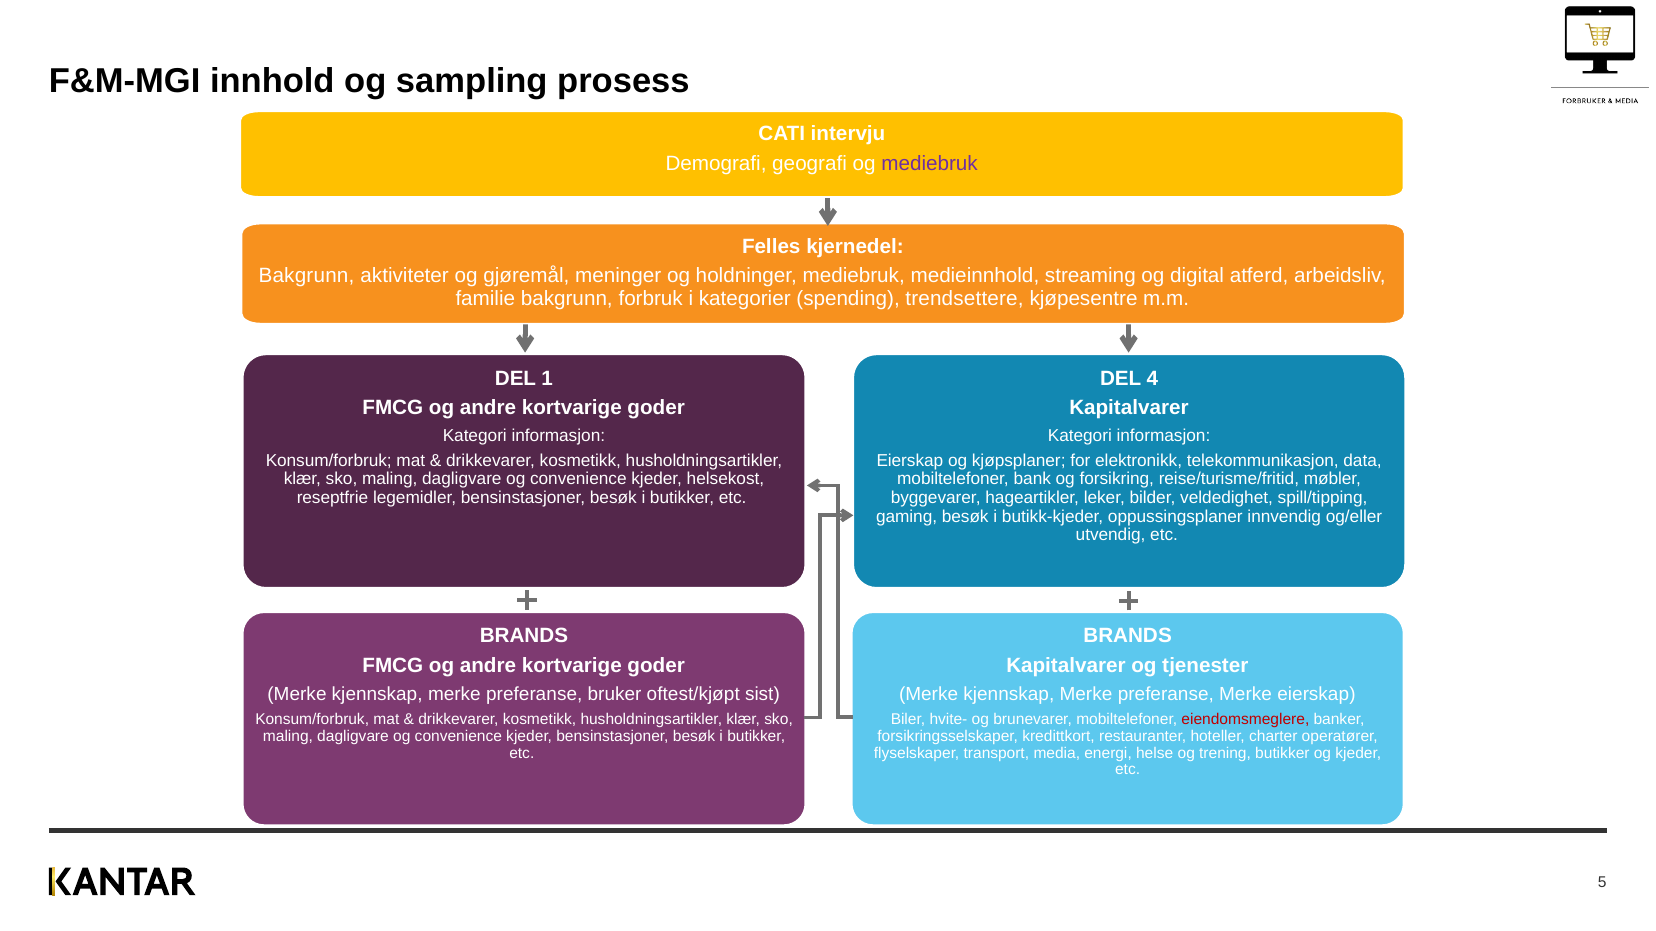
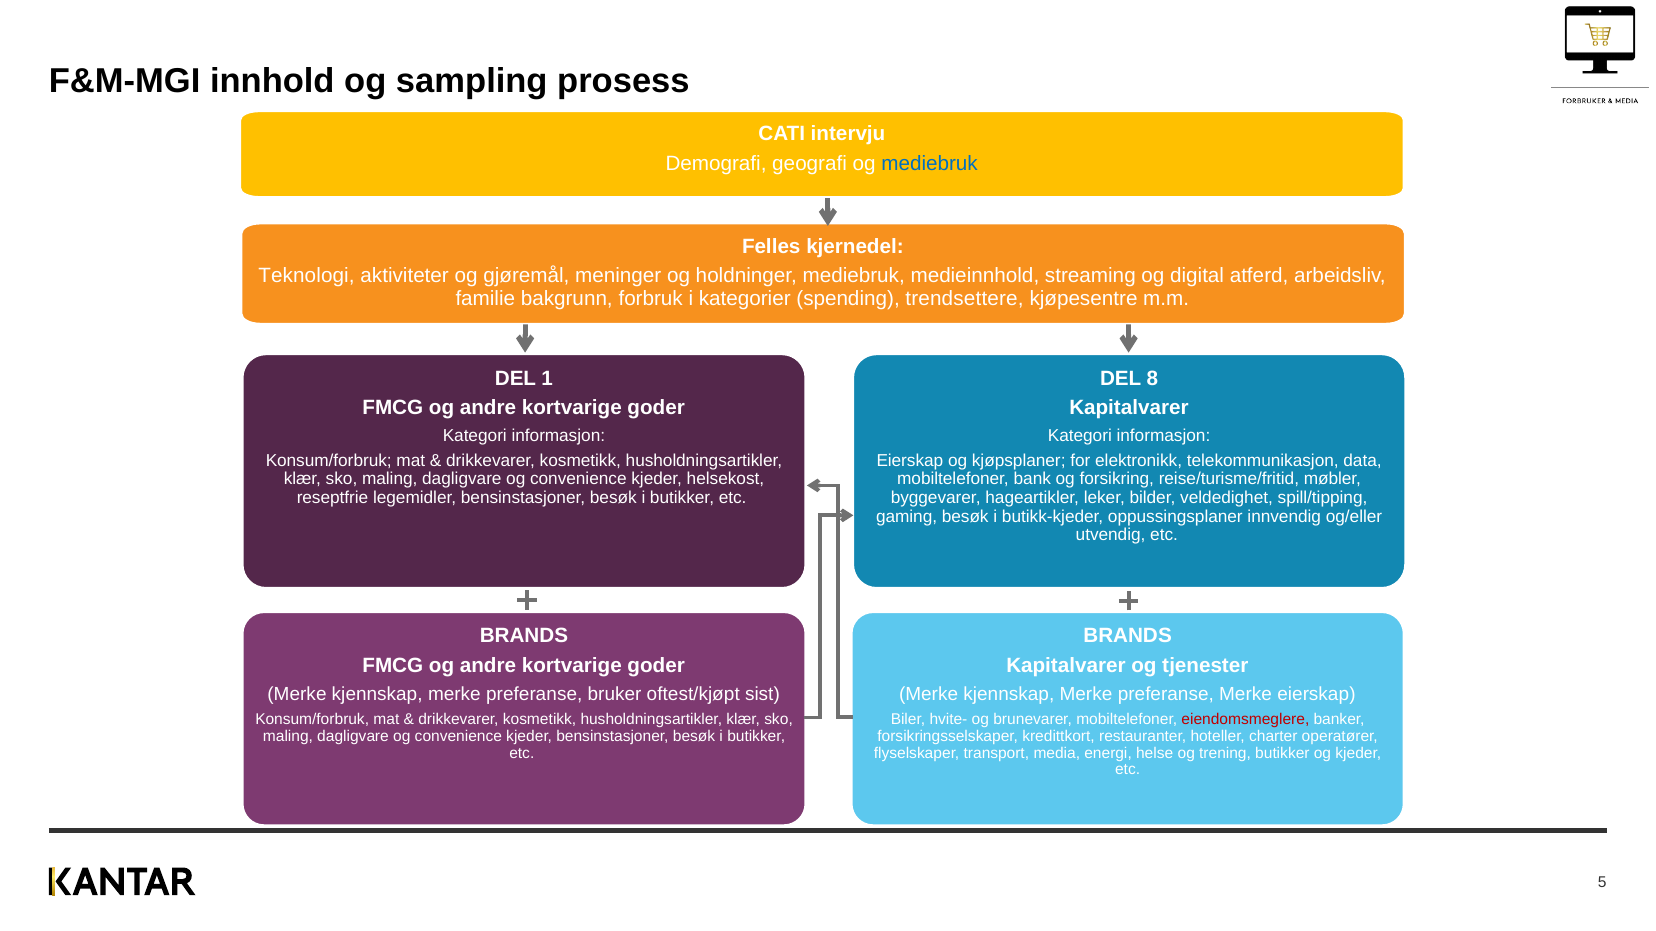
mediebruk colour: purple -> blue (930, 164)
Bakgrunn: Bakgrunn -> Teknologi (307, 276)
4: 4 -> 8 (1152, 379)
